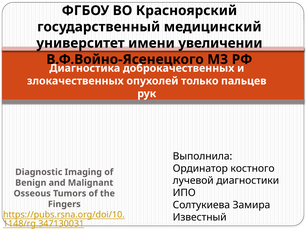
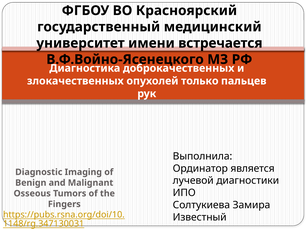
увеличении: увеличении -> встречается (220, 43)
костного: костного -> является (253, 169)
